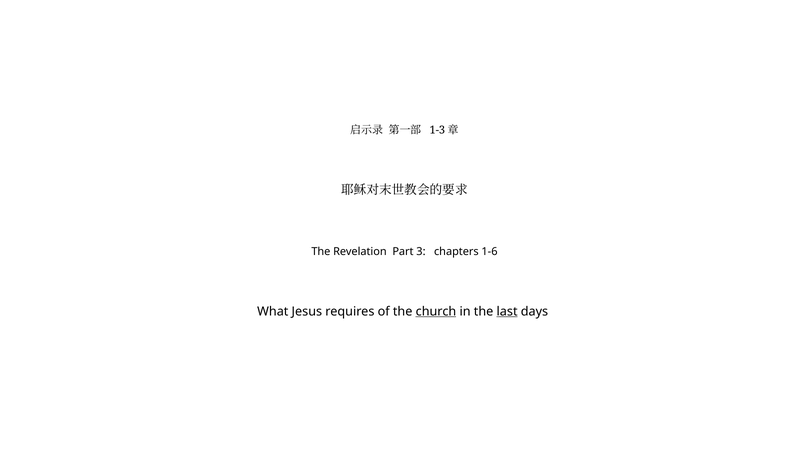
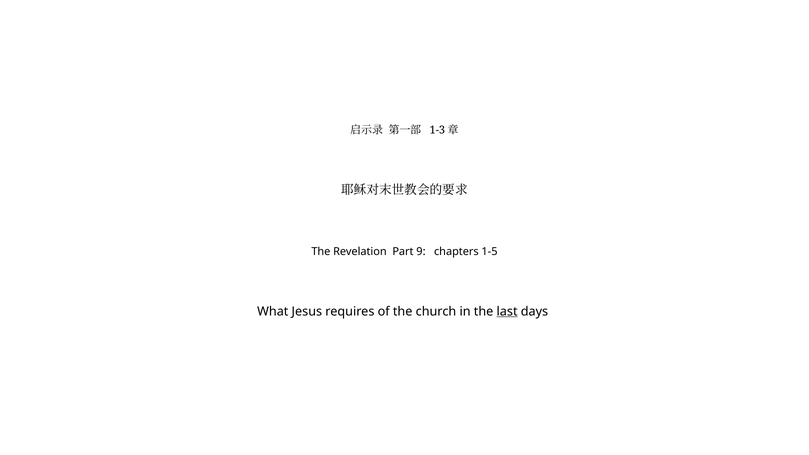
3: 3 -> 9 (421, 252)
1-6: 1-6 -> 1-5 (490, 252)
church underline: present -> none (436, 311)
